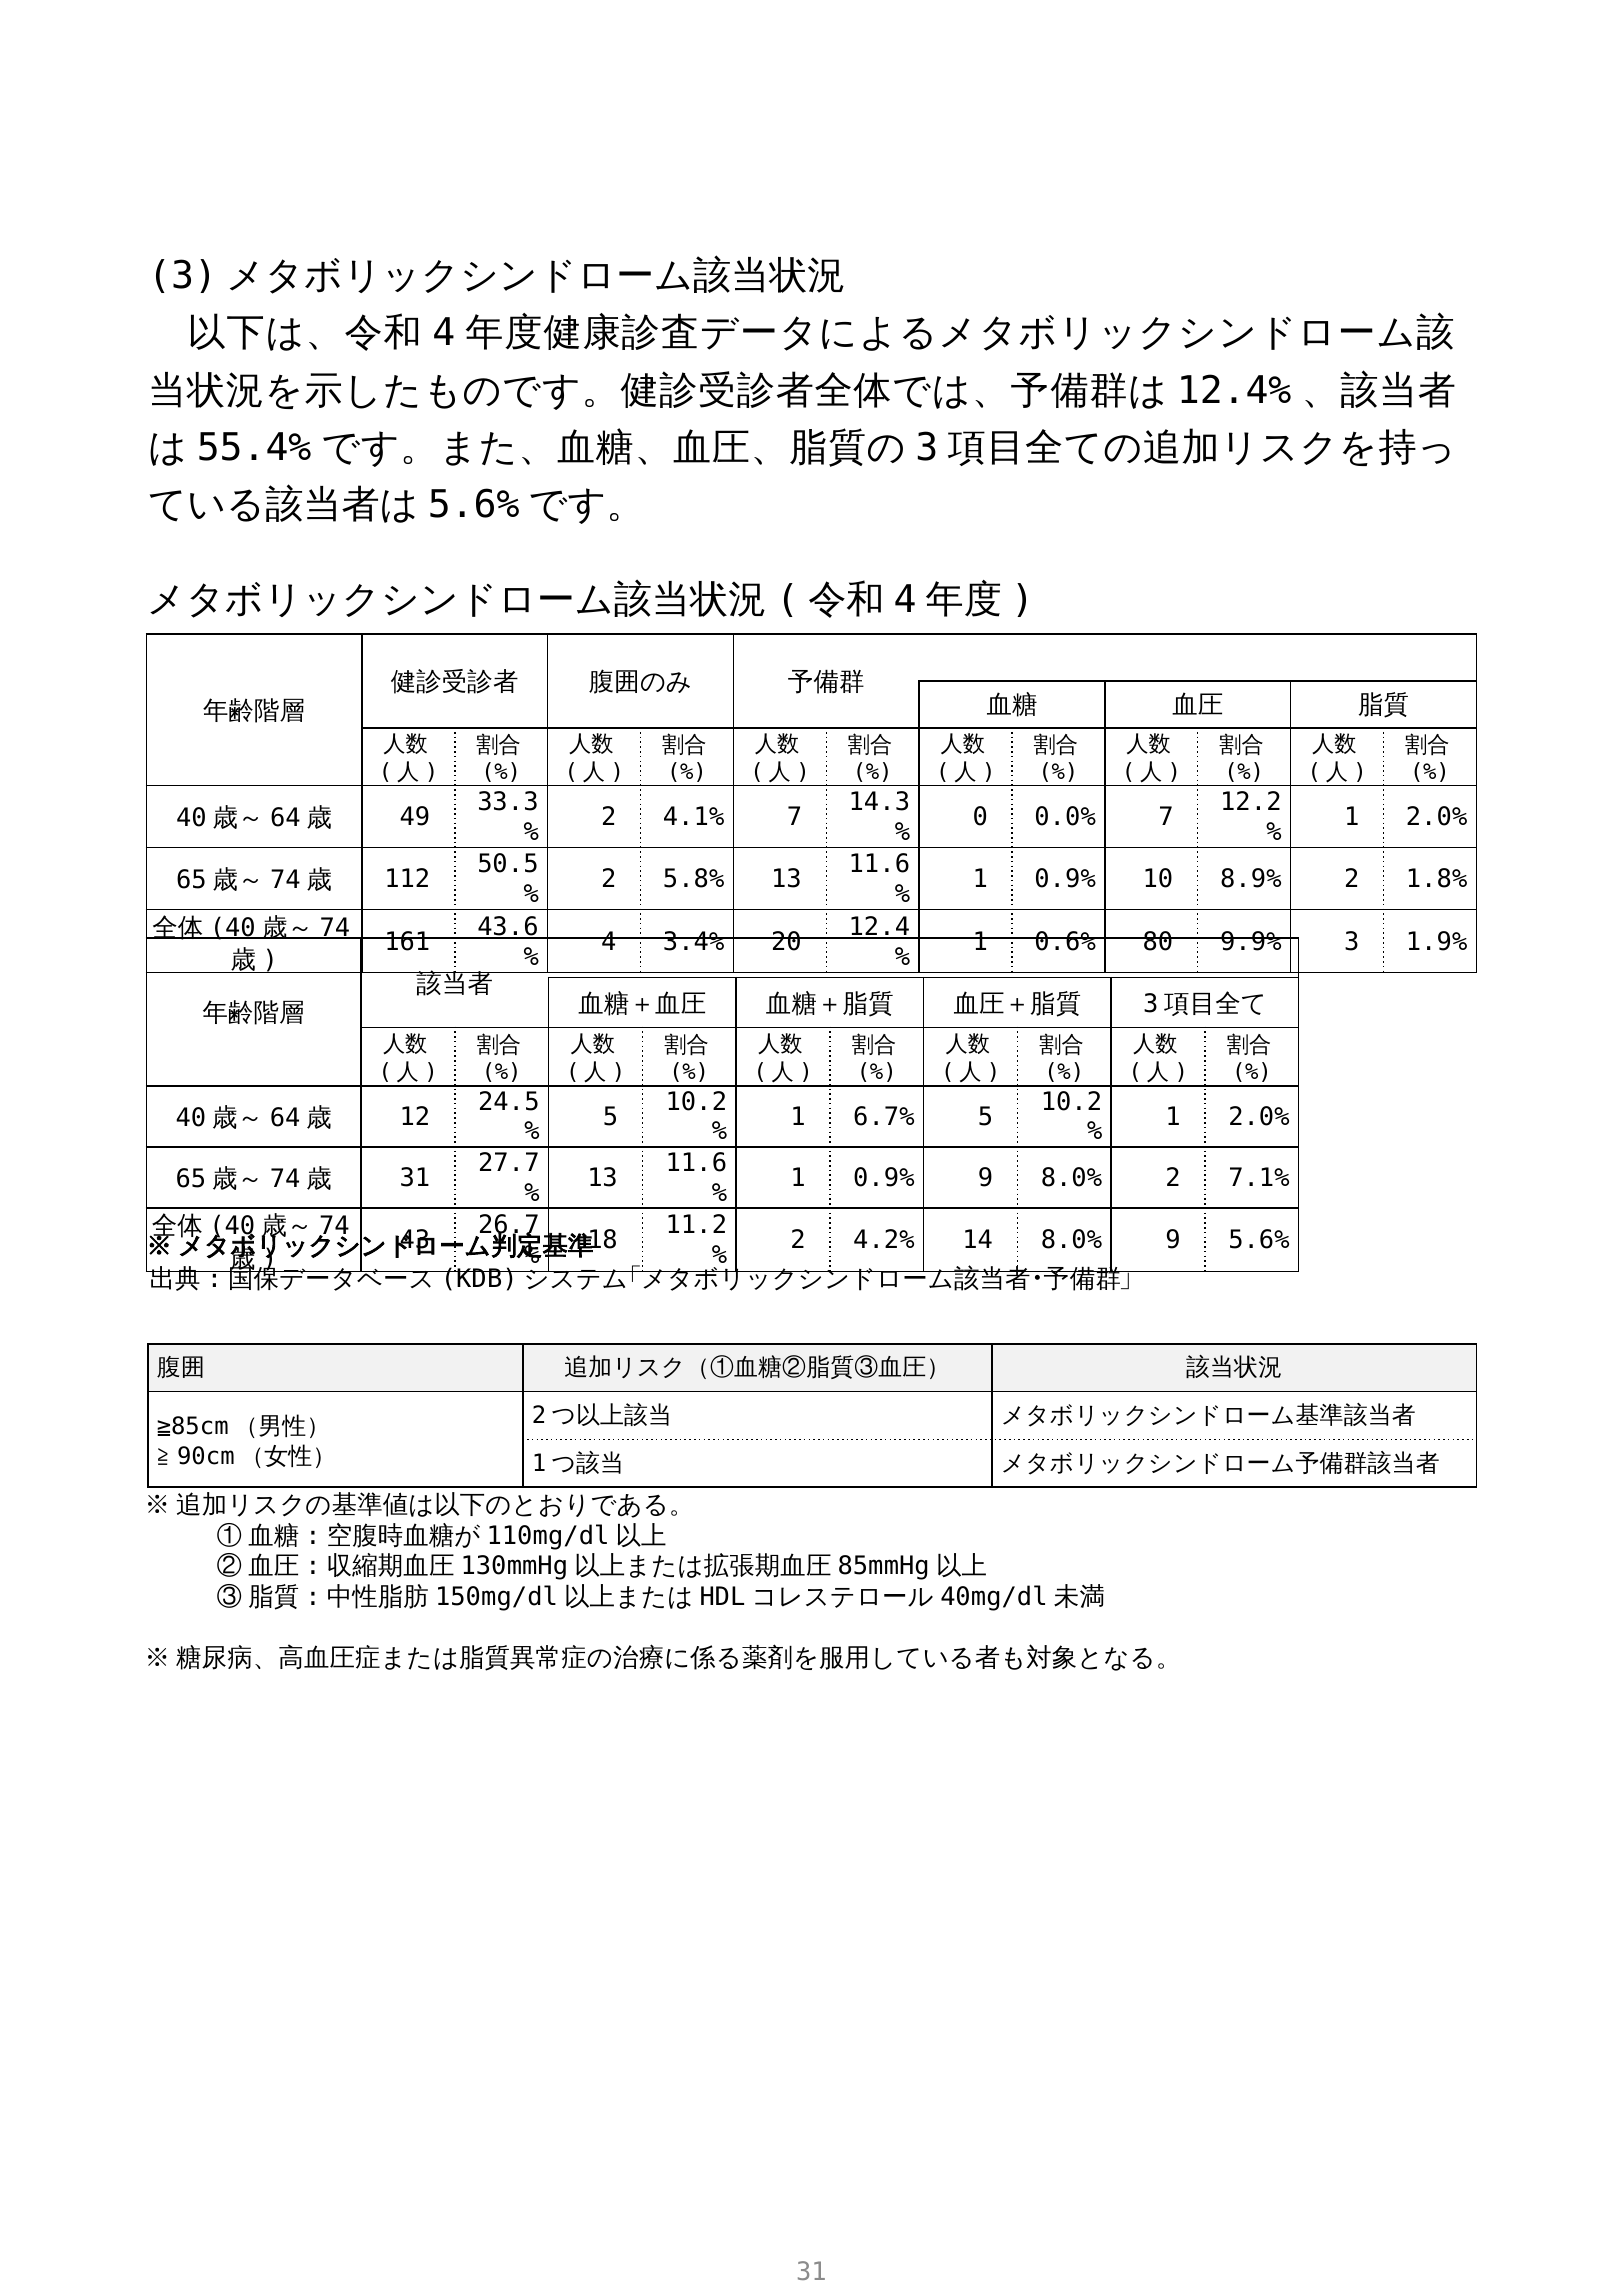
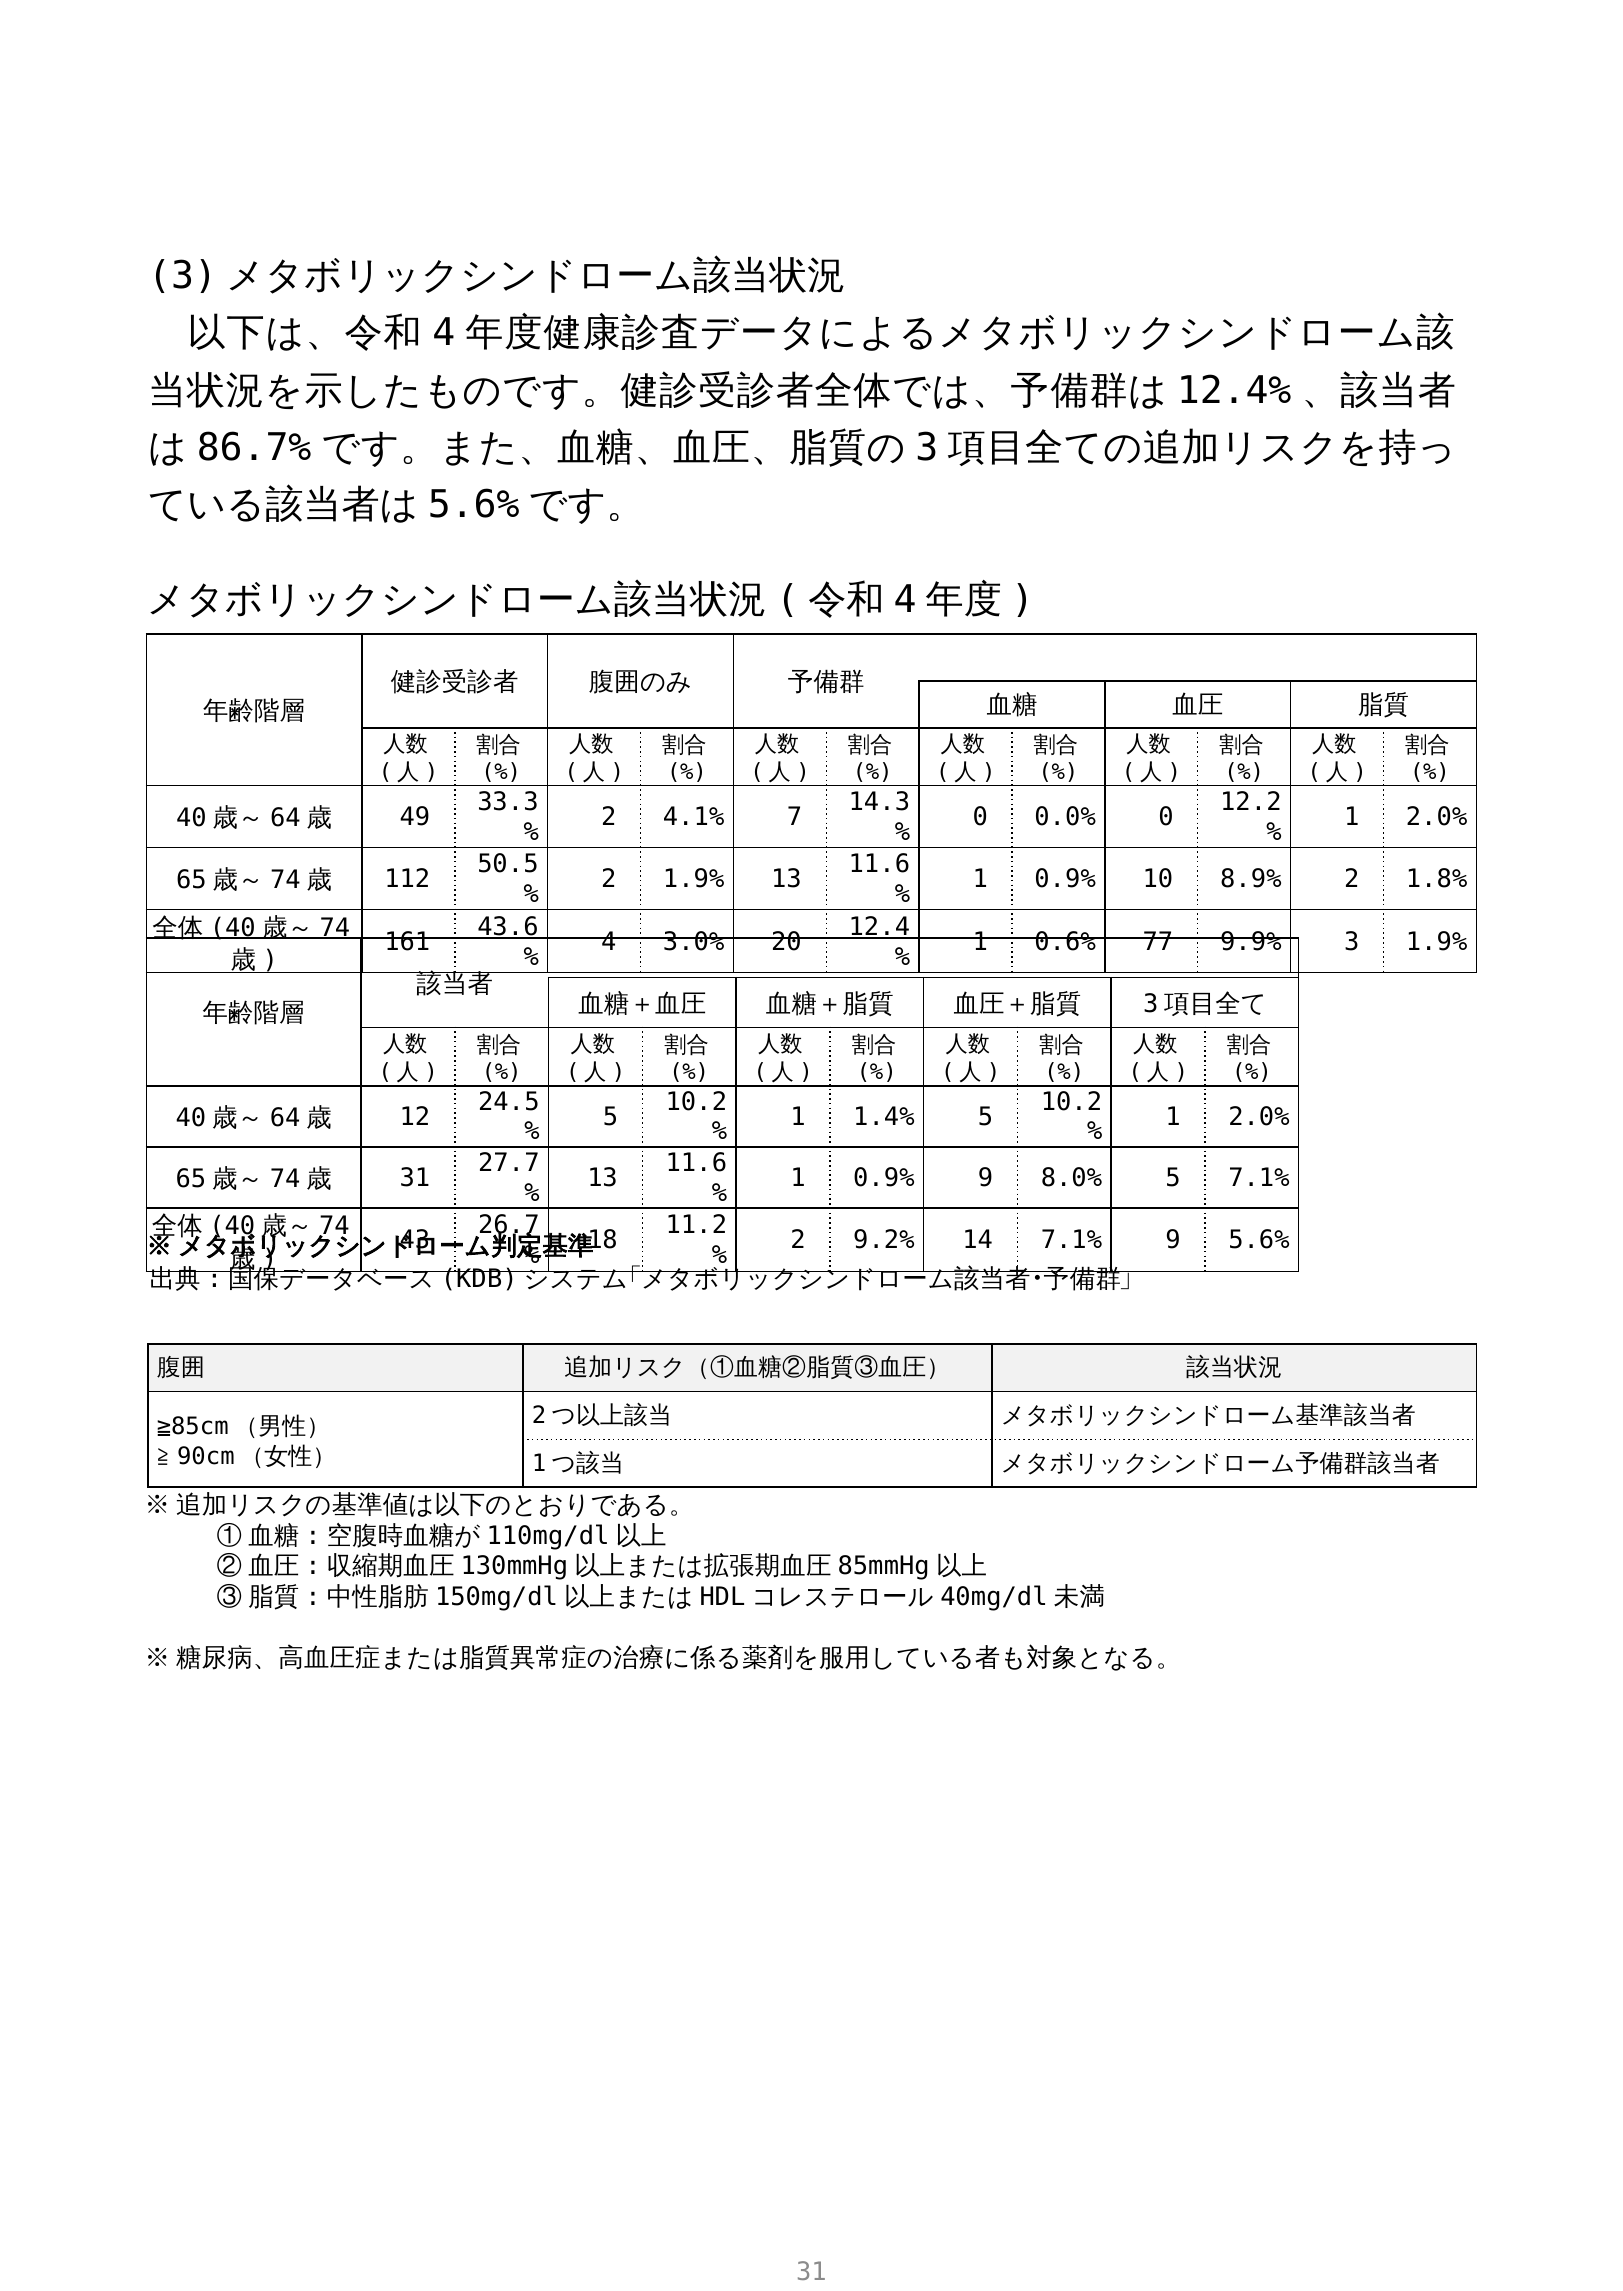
55.4%: 55.4% -> 86.7% (254, 448)
0.0% 7: 7 -> 0 (1166, 817)
2 5.8%: 5.8% -> 1.9% (694, 879)
3.4%: 3.4% -> 3.0% (694, 942)
80: 80 -> 77 (1158, 942)
6.7%: 6.7% -> 1.4% (884, 1116)
8.0% 2: 2 -> 5 (1173, 1177)
4.2%: 4.2% -> 9.2% (884, 1240)
14 8.0%: 8.0% -> 7.1% (1071, 1240)
